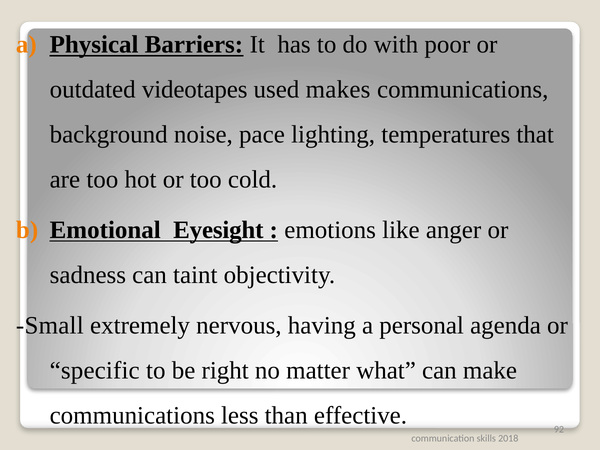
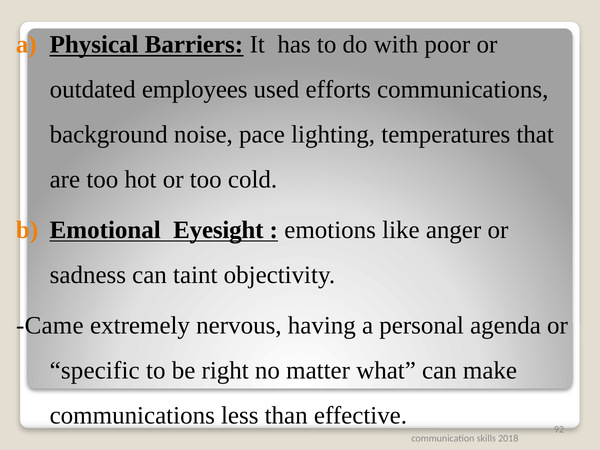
videotapes: videotapes -> employees (195, 90)
makes: makes -> efforts (338, 90)
Small: Small -> Came (50, 325)
